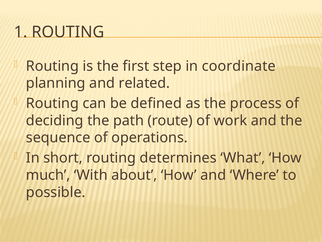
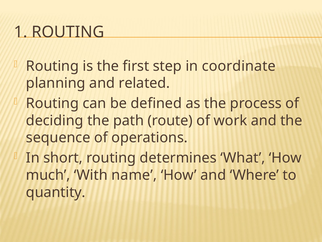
about: about -> name (134, 175)
possible: possible -> quantity (56, 192)
